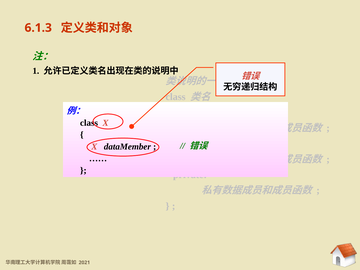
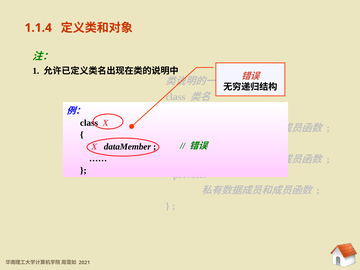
6.1.3: 6.1.3 -> 1.1.4 (38, 28)
